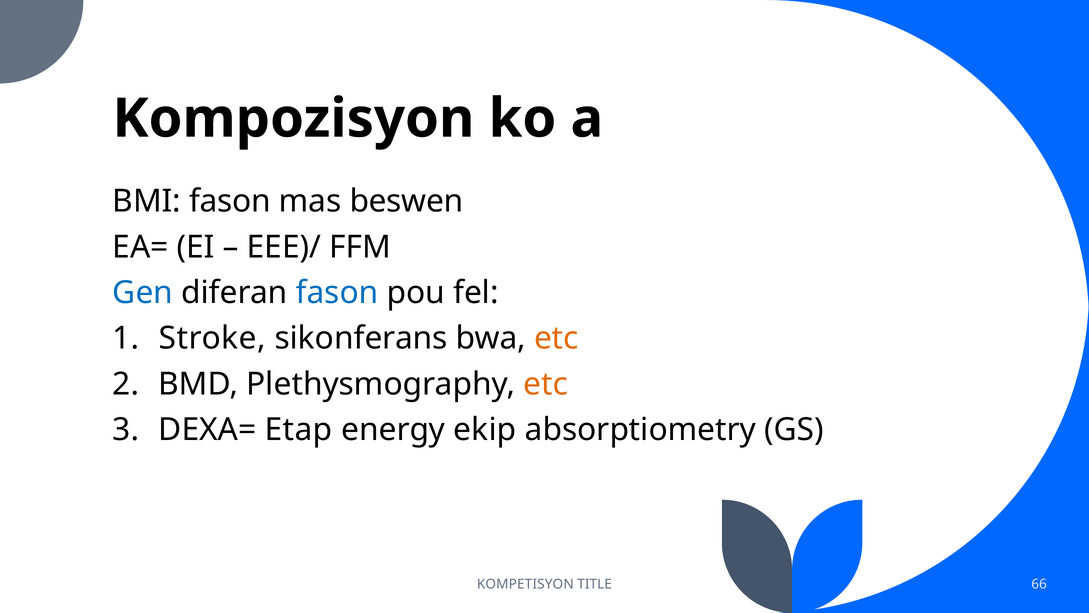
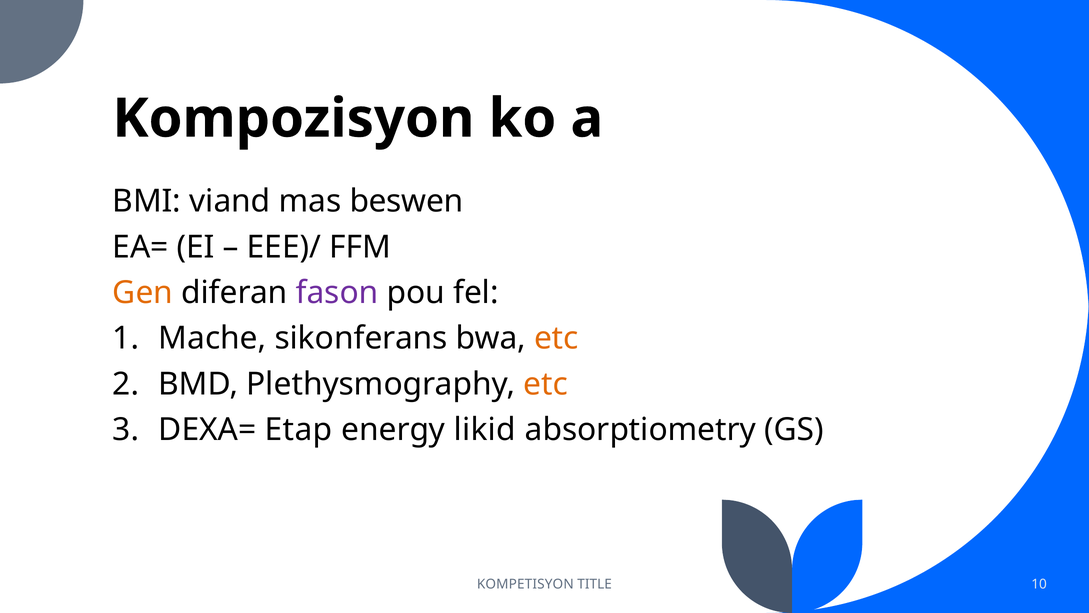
BMI fason: fason -> viand (230, 201)
Gen colour: blue -> orange (143, 293)
fason colour: blue -> purple (337, 293)
Stroke: Stroke -> Mache (212, 338)
ekip: ekip -> likid (485, 430)
66: 66 -> 10 (1039, 584)
